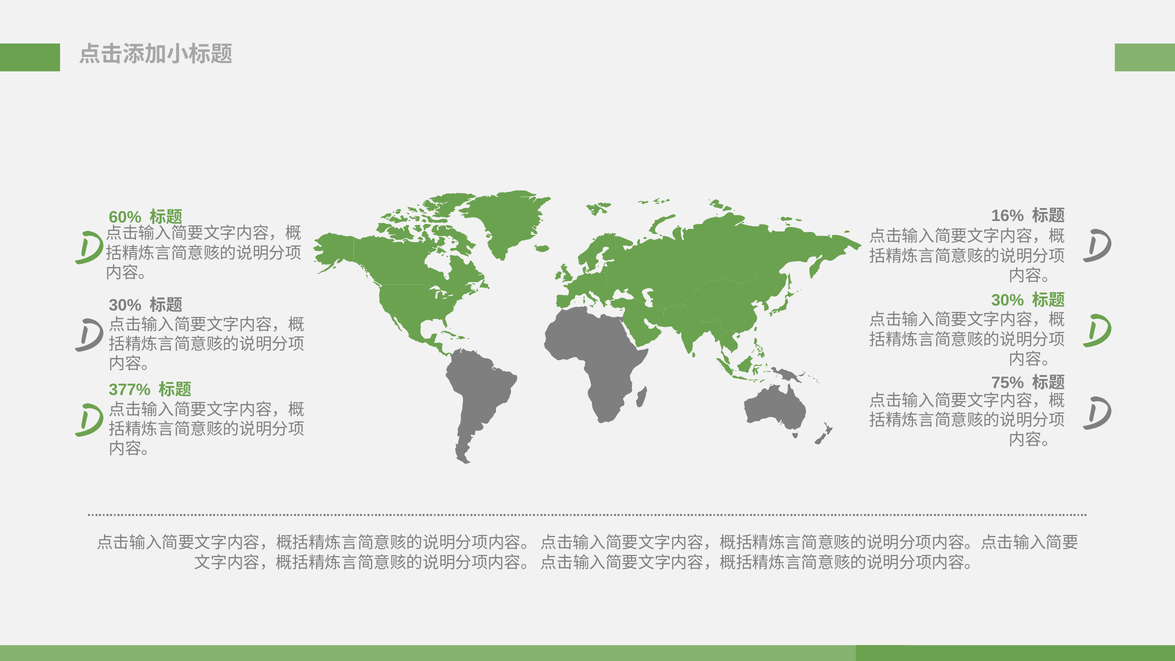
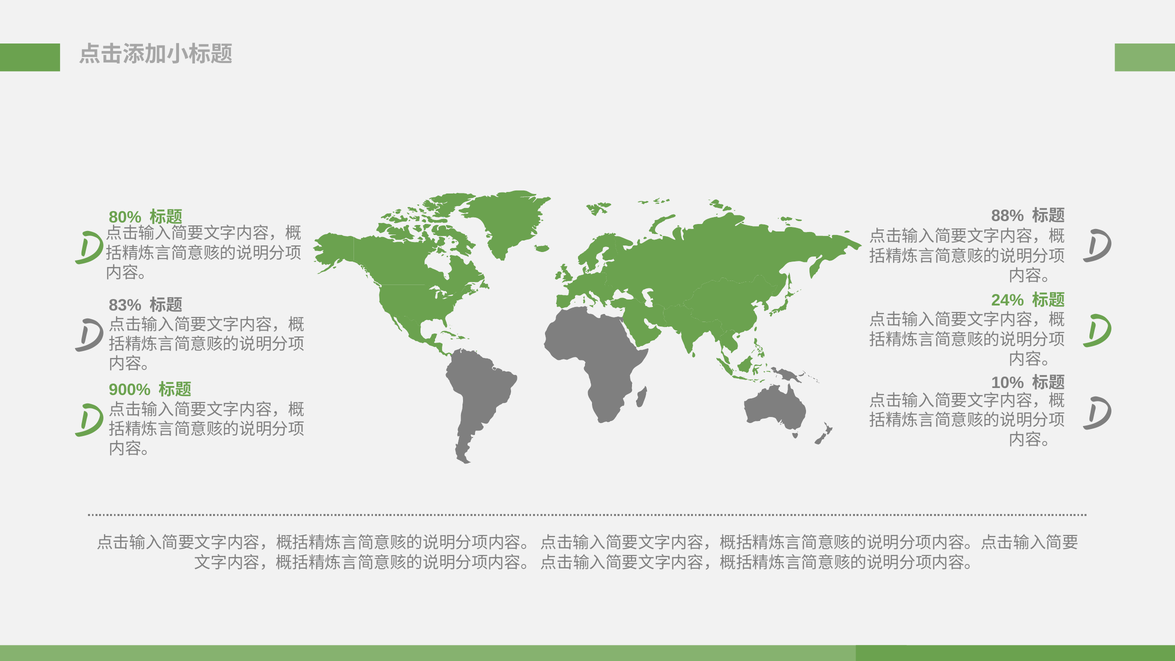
16%: 16% -> 88% (1008, 216)
60%: 60% -> 80% (125, 218)
30%: 30% -> 24% (1008, 300)
30%: 30% -> 83% (125, 305)
75%: 75% -> 10% (1008, 383)
377%: 377% -> 900% (130, 390)
